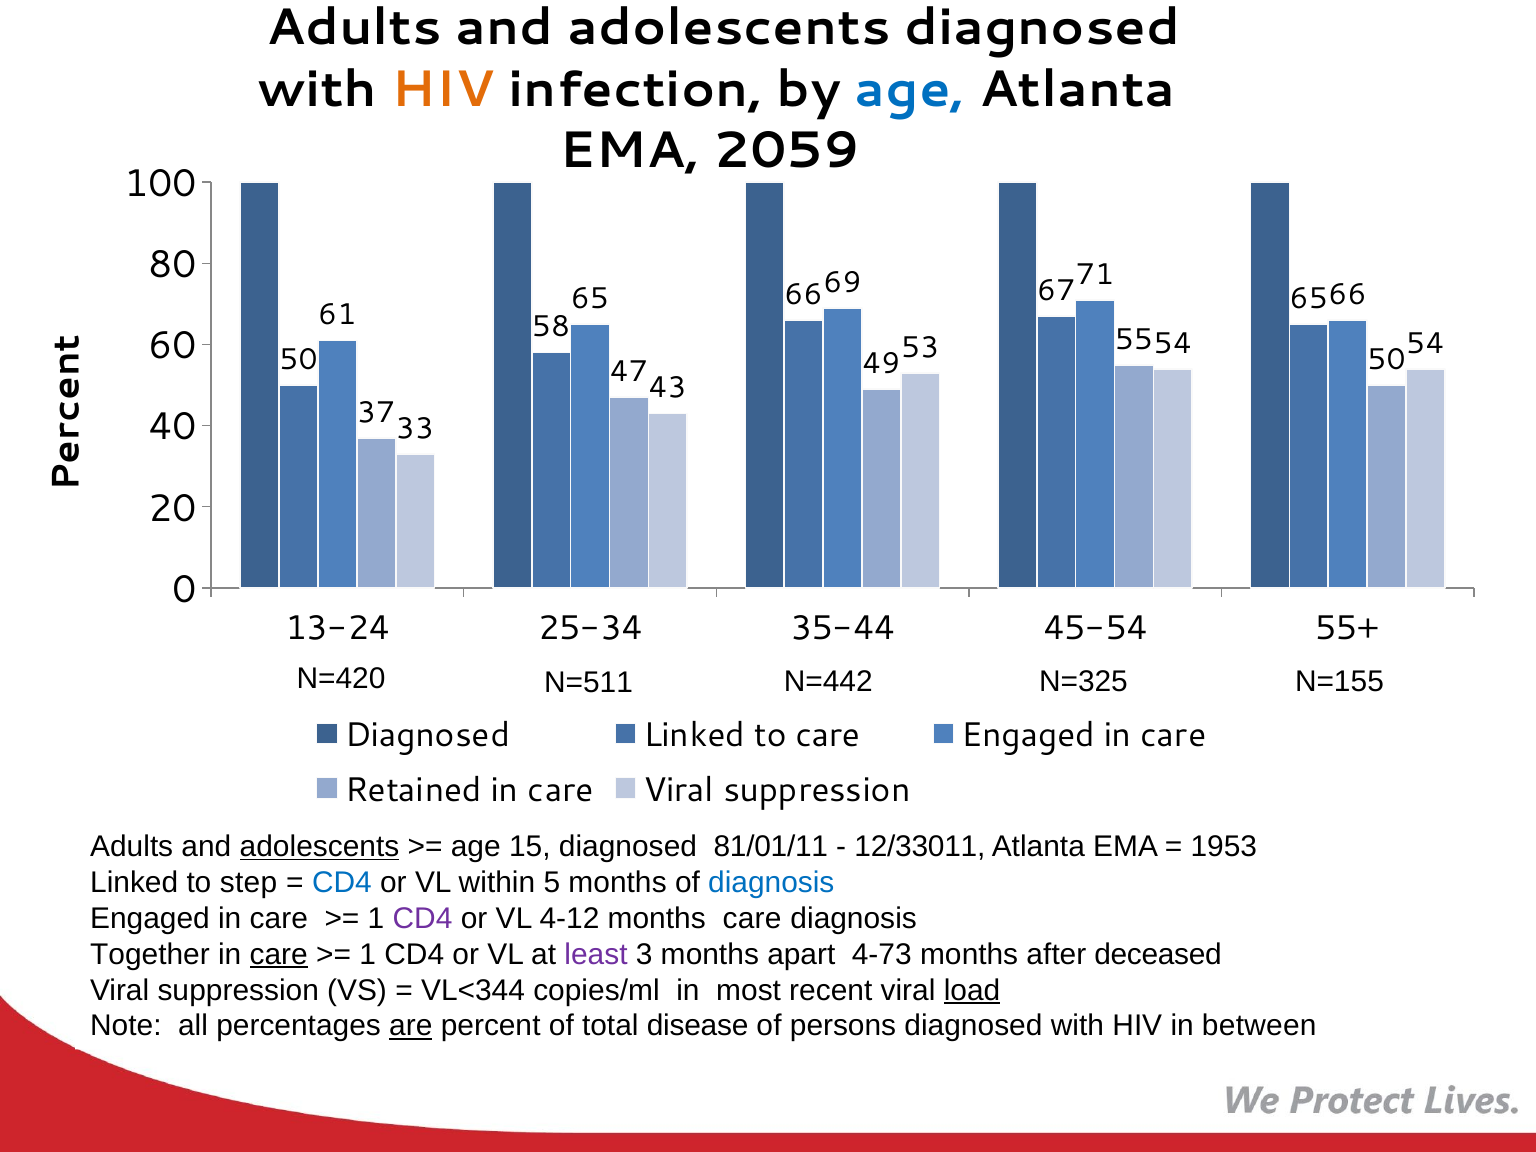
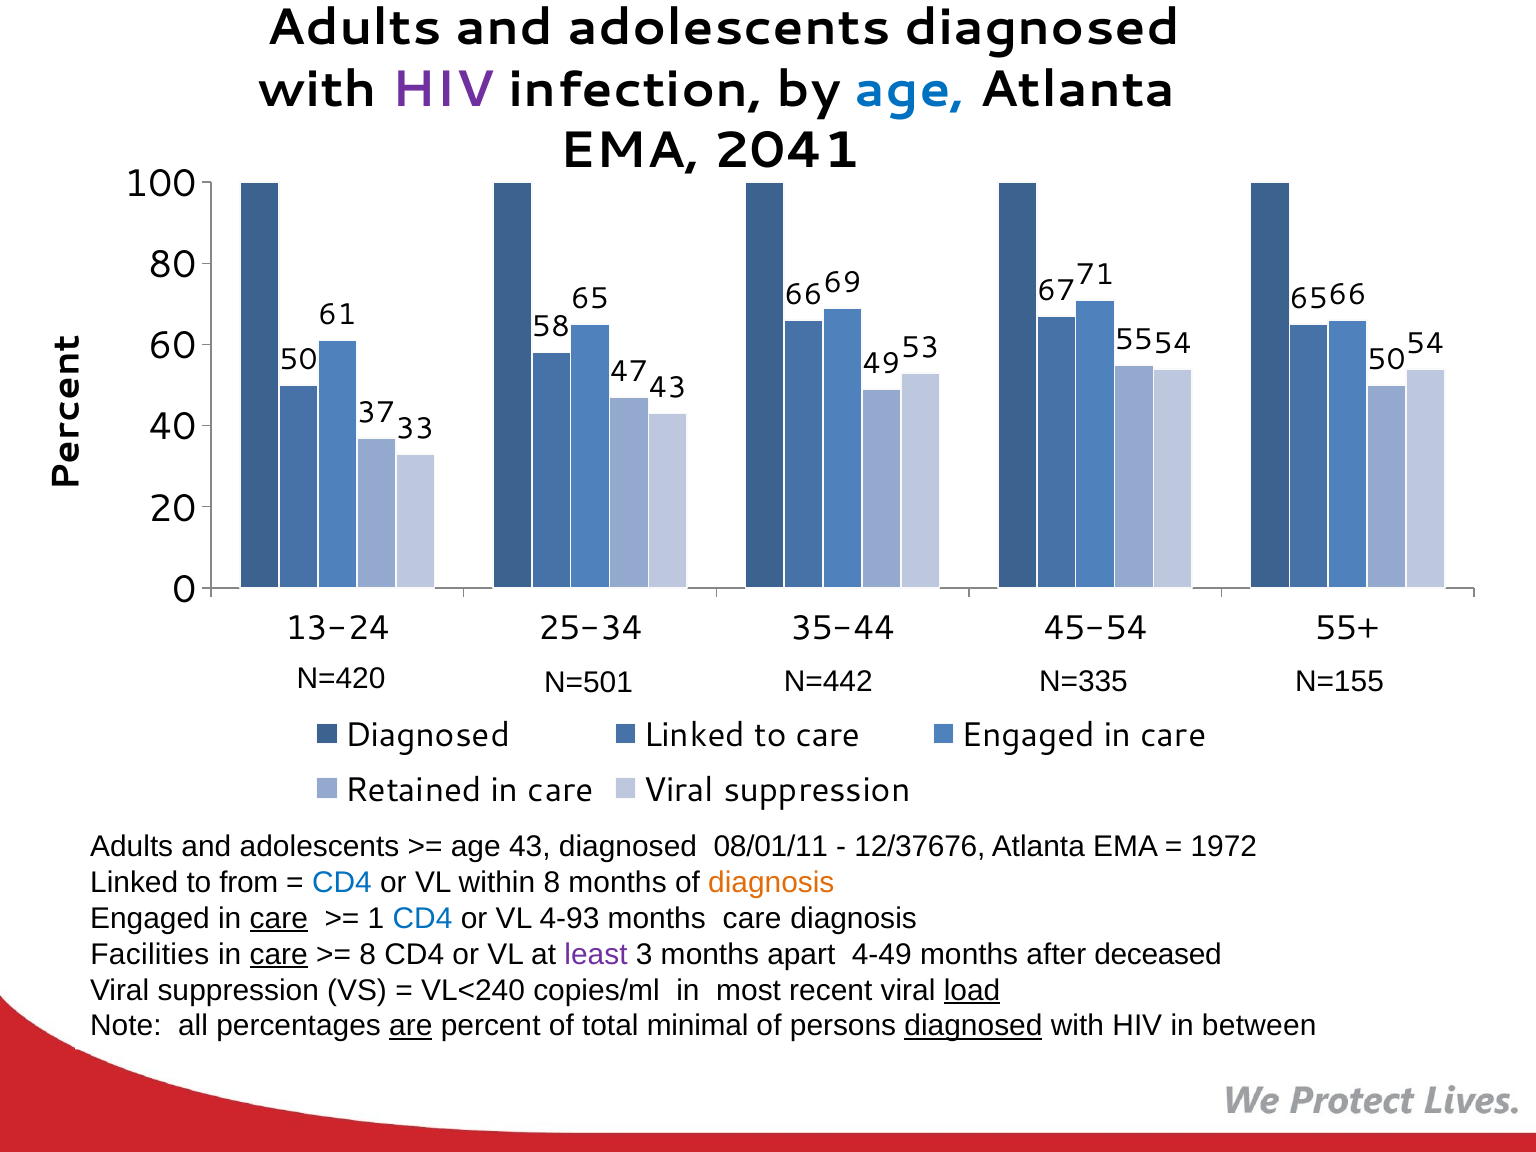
HIV colour: orange -> purple (443, 89)
2059: 2059 -> 2041 (787, 151)
N=511: N=511 -> N=501 (589, 683)
N=325: N=325 -> N=335 (1083, 682)
adolescents underline: present -> none (320, 847)
age 15: 15 -> 43 (530, 847)
81/01/11: 81/01/11 -> 08/01/11 (771, 847)
12/33011: 12/33011 -> 12/37676 (920, 847)
1953: 1953 -> 1972 (1224, 847)
step: step -> from (249, 883)
within 5: 5 -> 8 (552, 883)
diagnosis colour: blue -> orange (771, 883)
care underline: none -> present (279, 918)
CD4 colour: purple -> blue (422, 918)
4-12: 4-12 -> 4-93 (569, 918)
Together: Together -> Facilities (150, 954)
1: 1 -> 8 (368, 954)
4-73: 4-73 -> 4-49 (882, 954)
VL<344: VL<344 -> VL<240 (473, 990)
disease: disease -> minimal (698, 1026)
diagnosed underline: none -> present (973, 1026)
